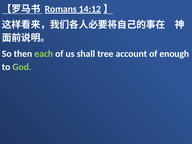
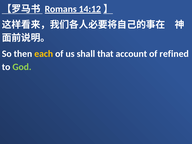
each colour: light green -> yellow (44, 54)
tree: tree -> that (105, 54)
enough: enough -> refined (174, 54)
